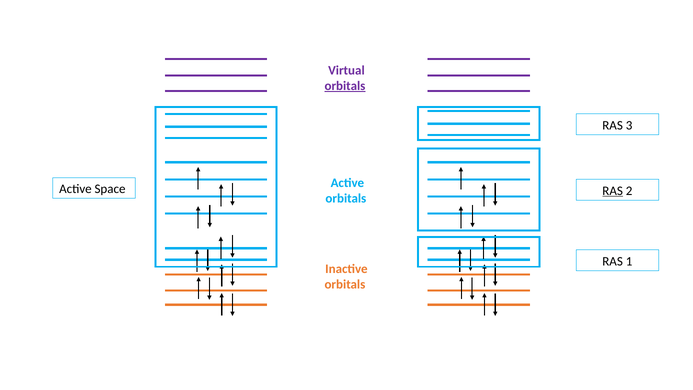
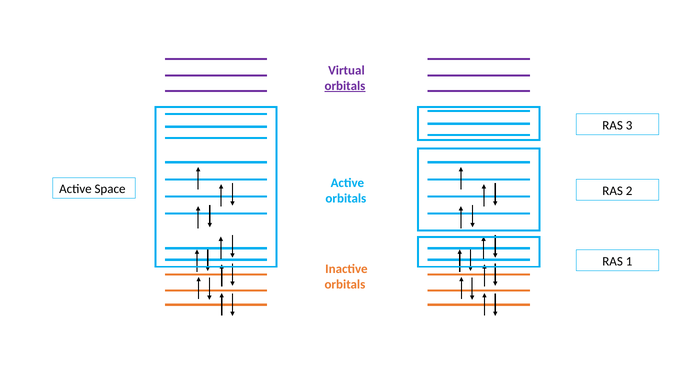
RAS underline: present -> none (613, 191)
